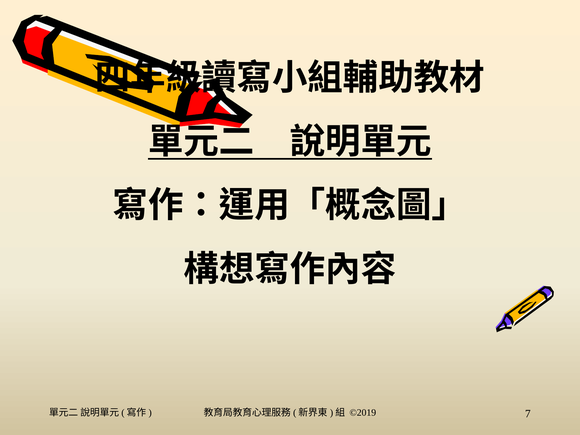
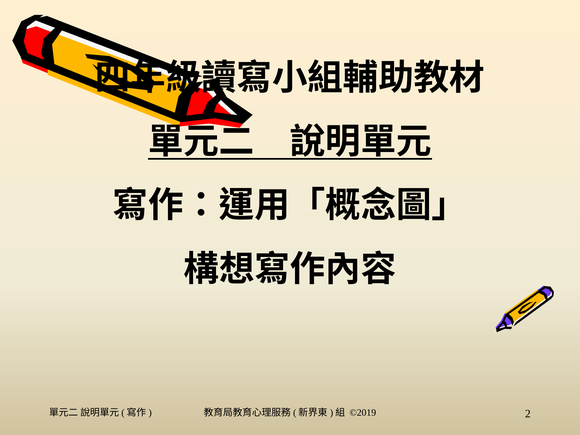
7: 7 -> 2 (528, 414)
